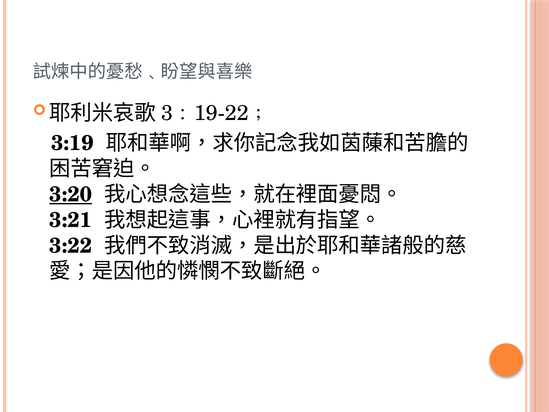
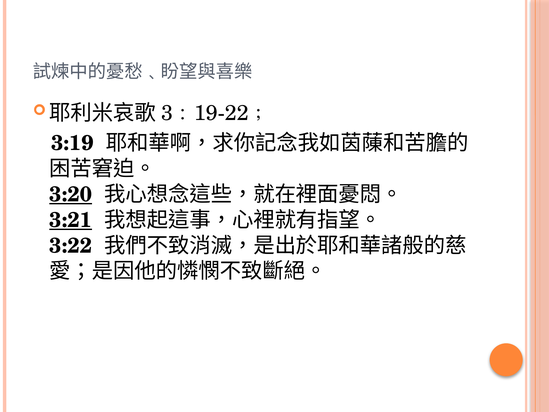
3:21 underline: none -> present (71, 220)
